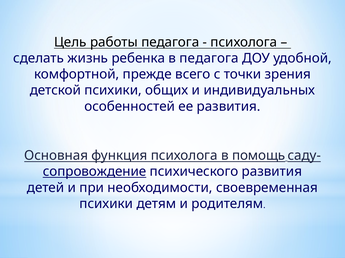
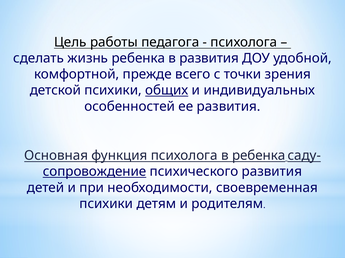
в педагога: педагога -> развития (209, 58)
общих underline: none -> present (167, 91)
в помощь: помощь -> ребенка (259, 156)
